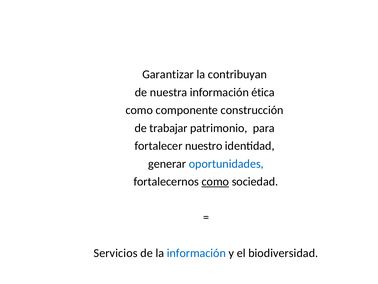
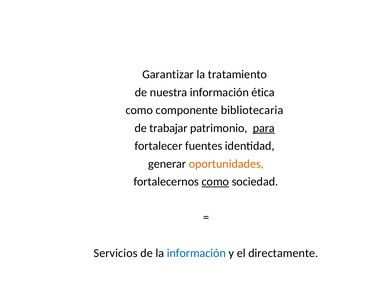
contribuyan: contribuyan -> tratamiento (237, 74)
construcción: construcción -> bibliotecaria (252, 110)
para underline: none -> present (264, 128)
nuestro: nuestro -> fuentes (204, 146)
oportunidades colour: blue -> orange (226, 163)
biodiversidad: biodiversidad -> directamente (283, 253)
